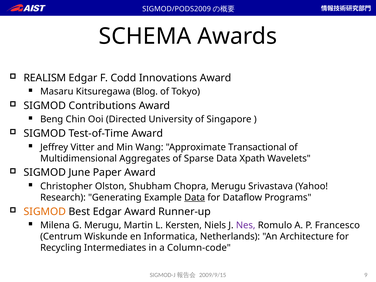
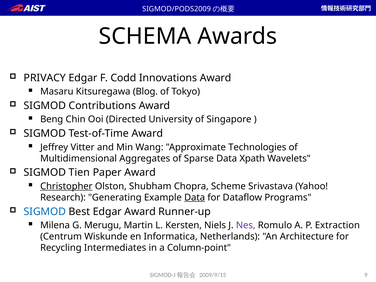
REALISM: REALISM -> PRIVACY (45, 78)
Transactional: Transactional -> Technologies (257, 147)
June: June -> Tien (79, 173)
Christopher underline: none -> present (66, 186)
Chopra Merugu: Merugu -> Scheme (228, 186)
SIGMOD colour: orange -> blue (45, 212)
Francesco: Francesco -> Extraction (337, 225)
Column-code: Column-code -> Column-point (199, 248)
